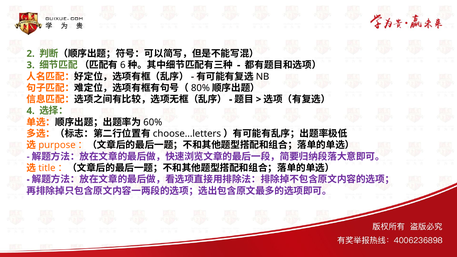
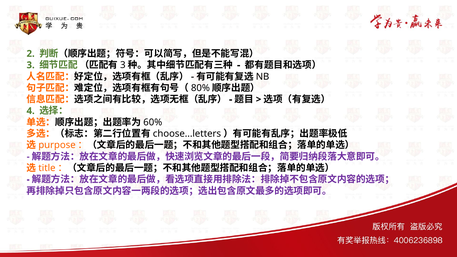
6: 6 -> 3 (123, 65)
